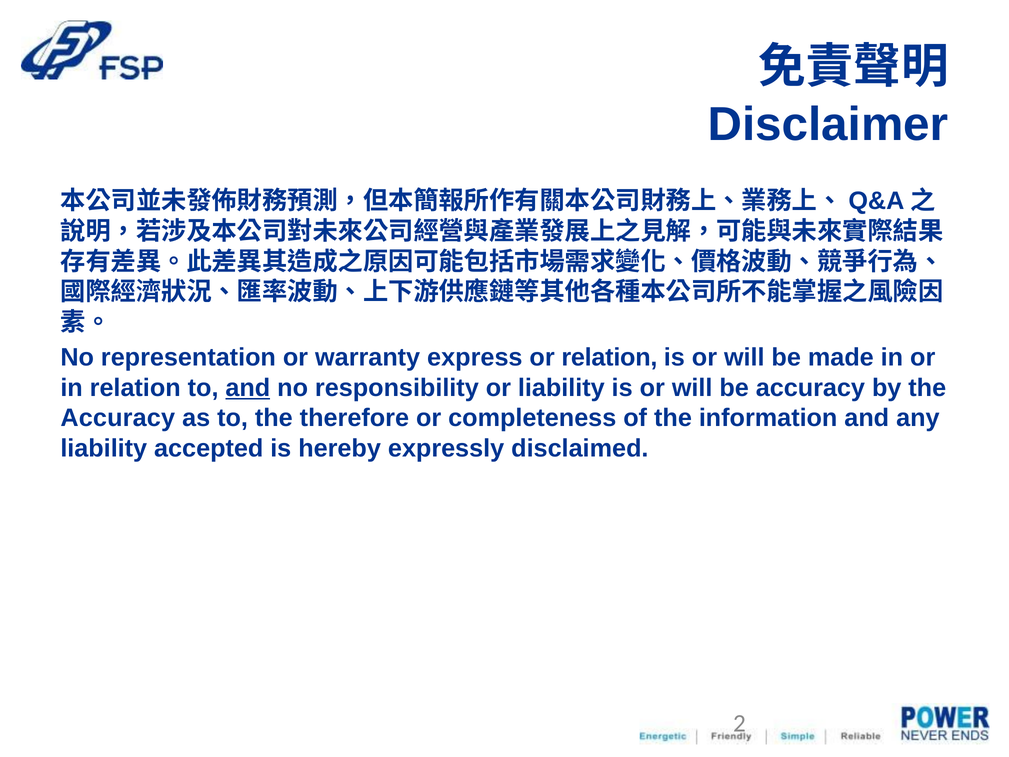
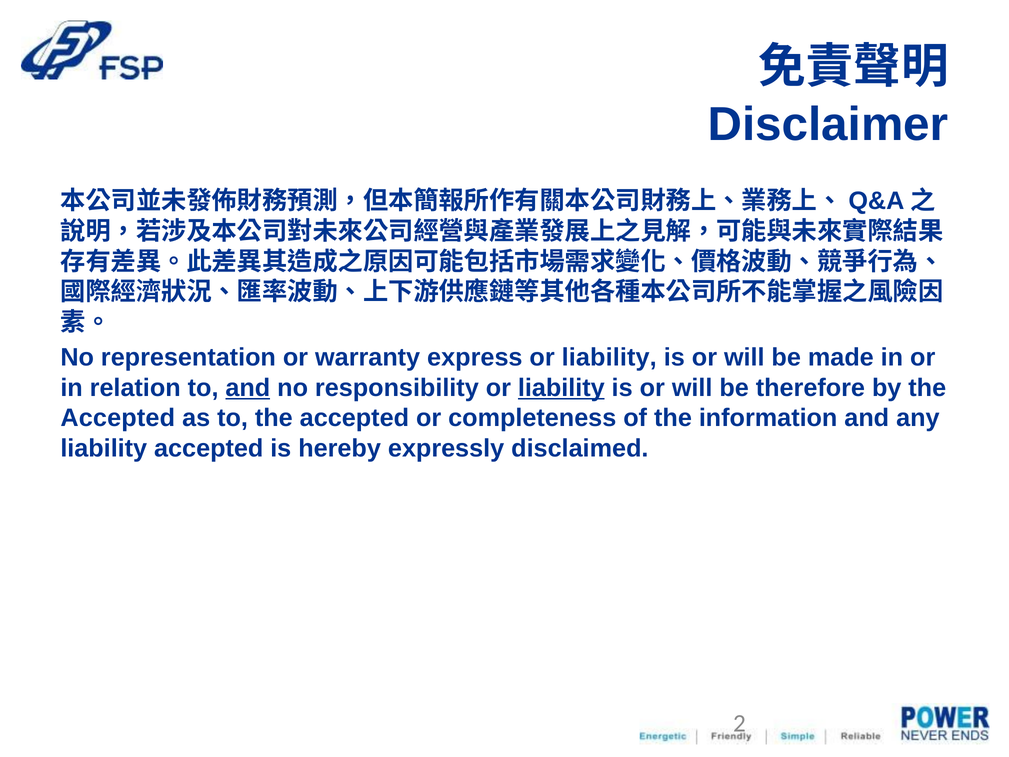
express or relation: relation -> liability (609, 357)
liability underline: none -> present (561, 388)
be accuracy: accuracy -> therefore (810, 388)
Accuracy: Accuracy -> Accepted (118, 418)
to the therefore: therefore -> accepted (354, 418)
